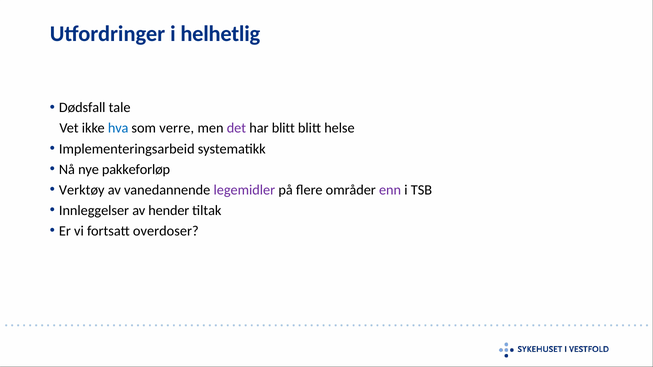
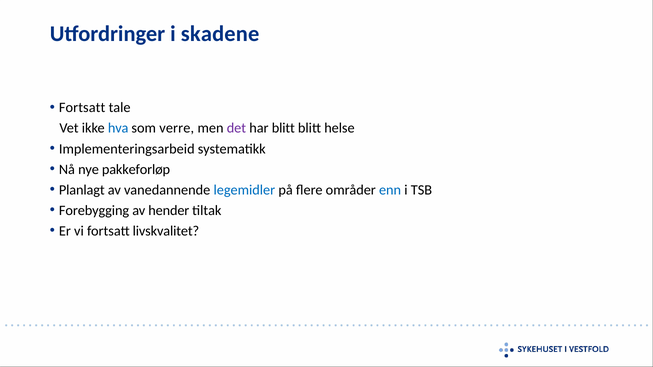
helhetlig: helhetlig -> skadene (220, 34)
Dødsfall: Dødsfall -> Fortsatt (82, 108)
Verktøy: Verktøy -> Planlagt (82, 190)
legemidler colour: purple -> blue (244, 190)
enn colour: purple -> blue (390, 190)
Innleggelser: Innleggelser -> Forebygging (94, 211)
overdoser: overdoser -> livskvalitet (166, 231)
